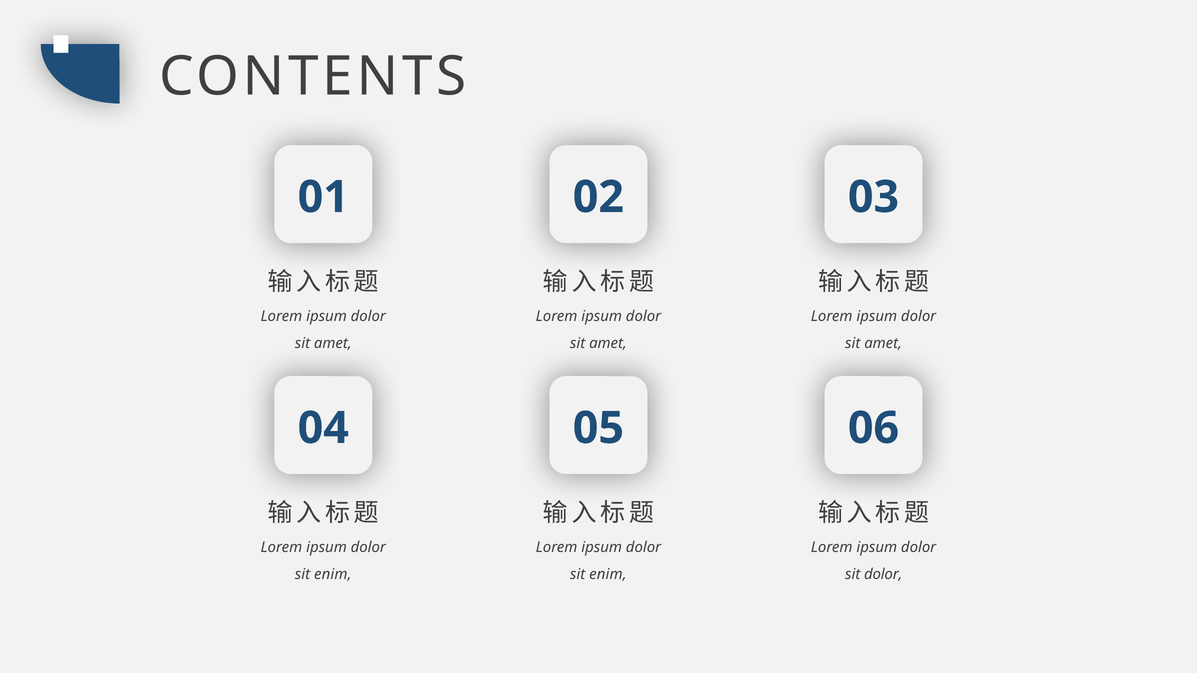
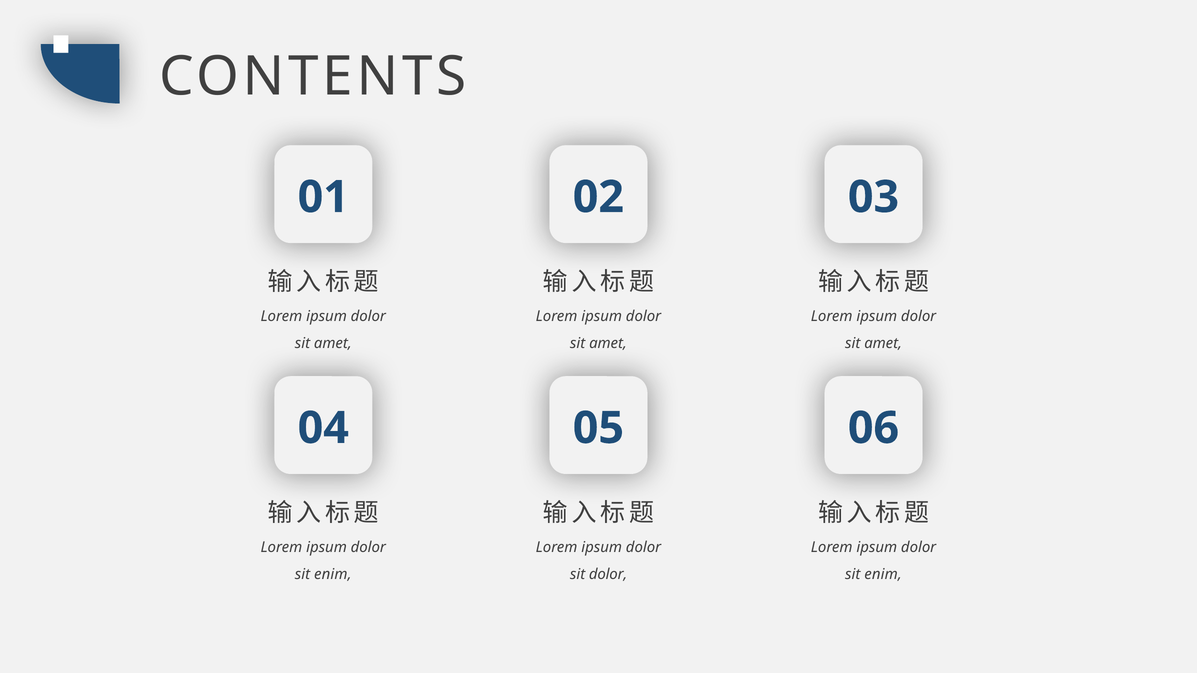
enim: enim -> dolor (608, 575)
dolor: dolor -> enim (883, 575)
